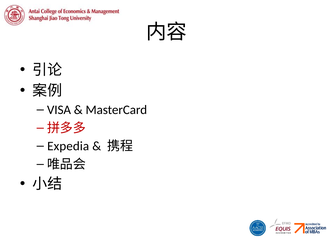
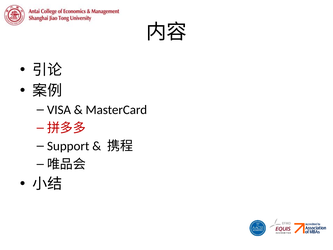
Expedia: Expedia -> Support (68, 146)
